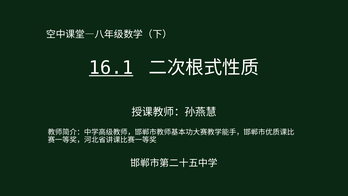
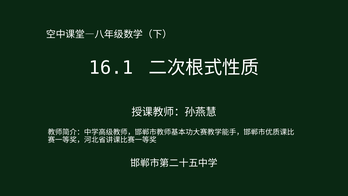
16.1 underline: present -> none (111, 68)
